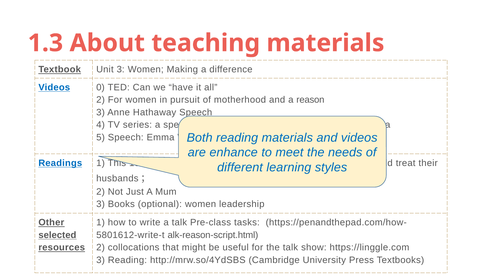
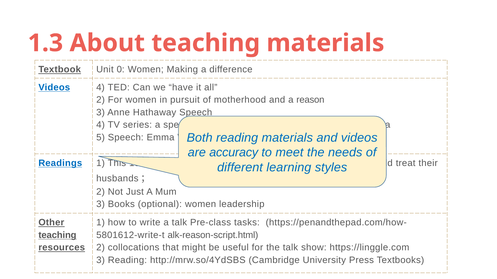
Unit 3: 3 -> 0 (121, 70)
Videos 0: 0 -> 4 (100, 88)
enhance: enhance -> accuracy (234, 153)
selected: selected -> teaching (57, 235)
